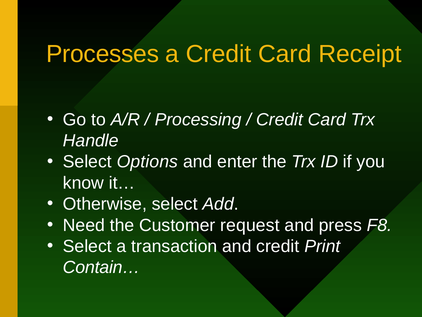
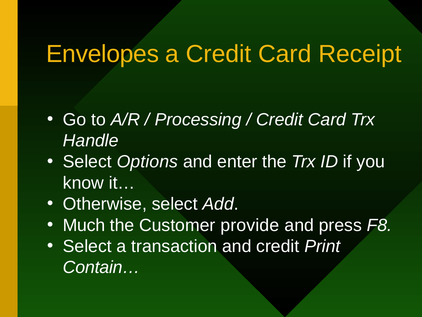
Processes: Processes -> Envelopes (103, 54)
Need: Need -> Much (84, 225)
request: request -> provide (250, 225)
